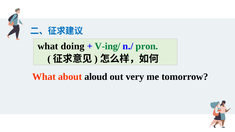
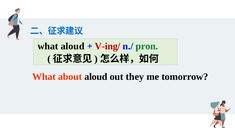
what doing: doing -> aloud (73, 46)
V-ing/ colour: green -> red (108, 46)
very: very -> they (135, 77)
